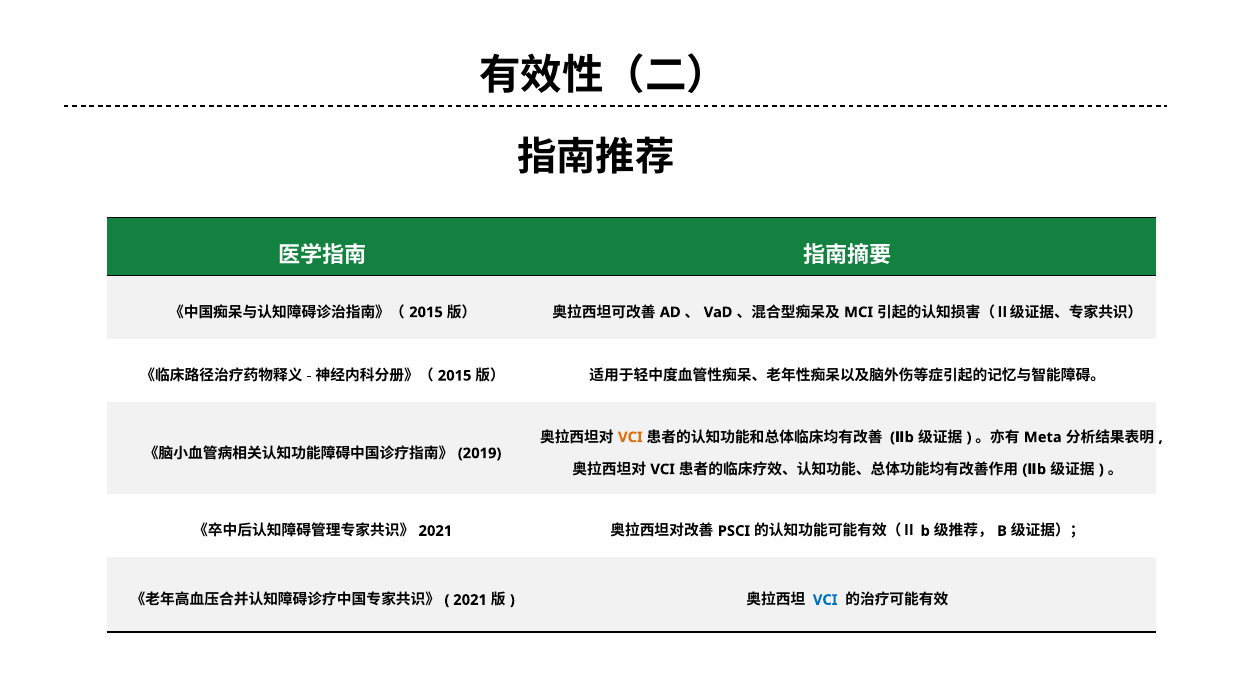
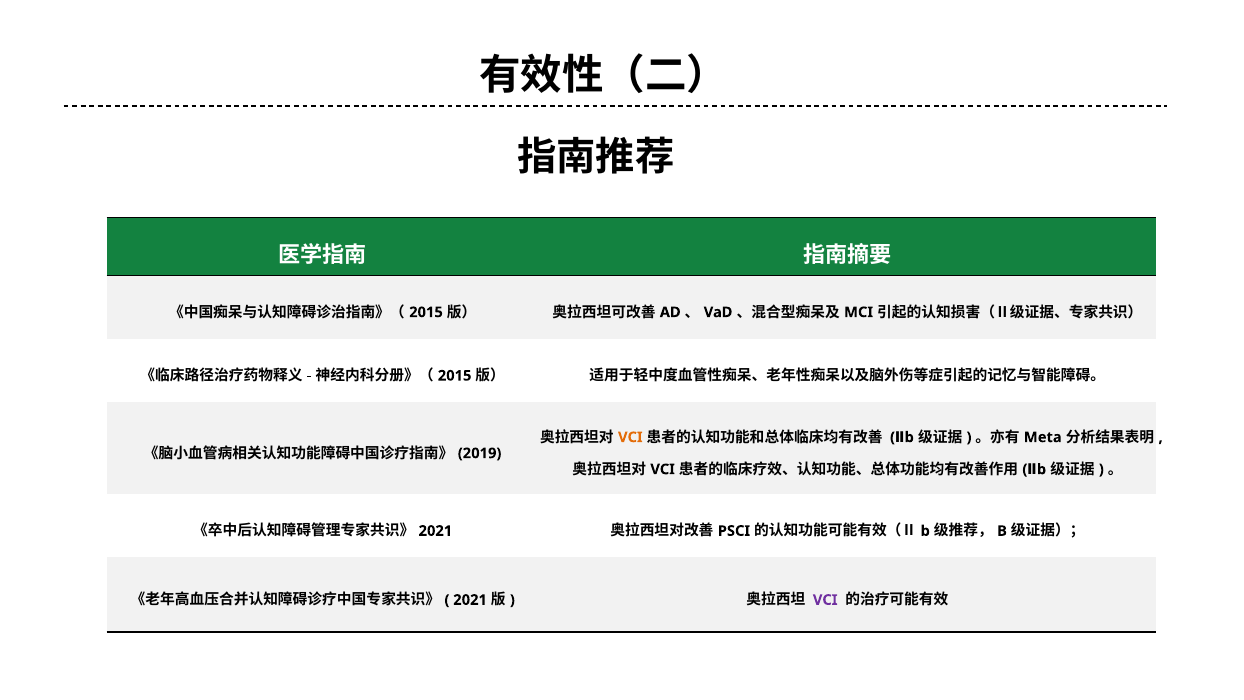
VCI colour: blue -> purple (825, 600)
